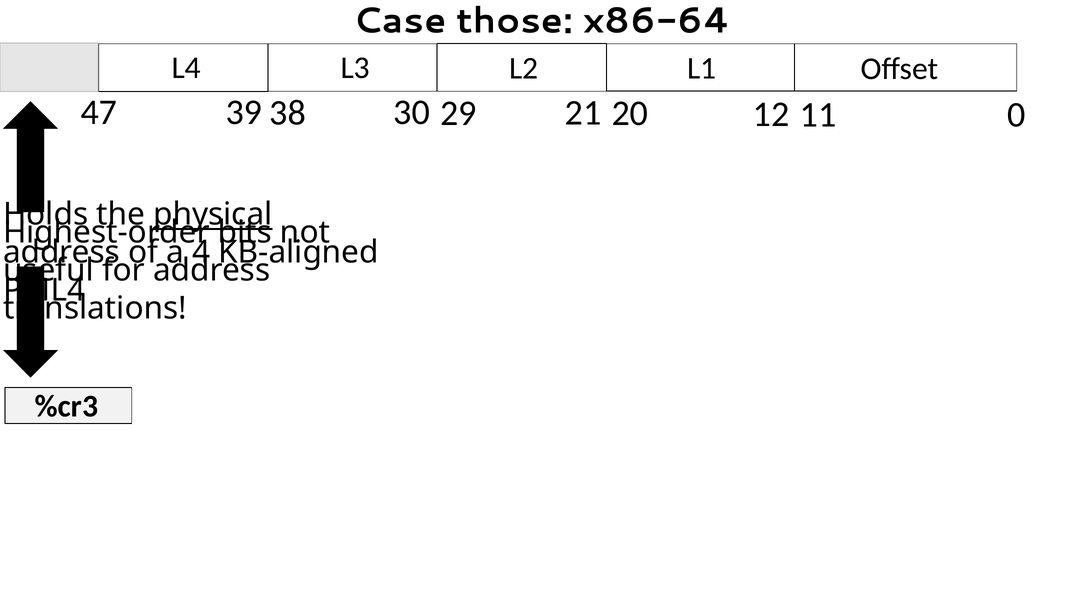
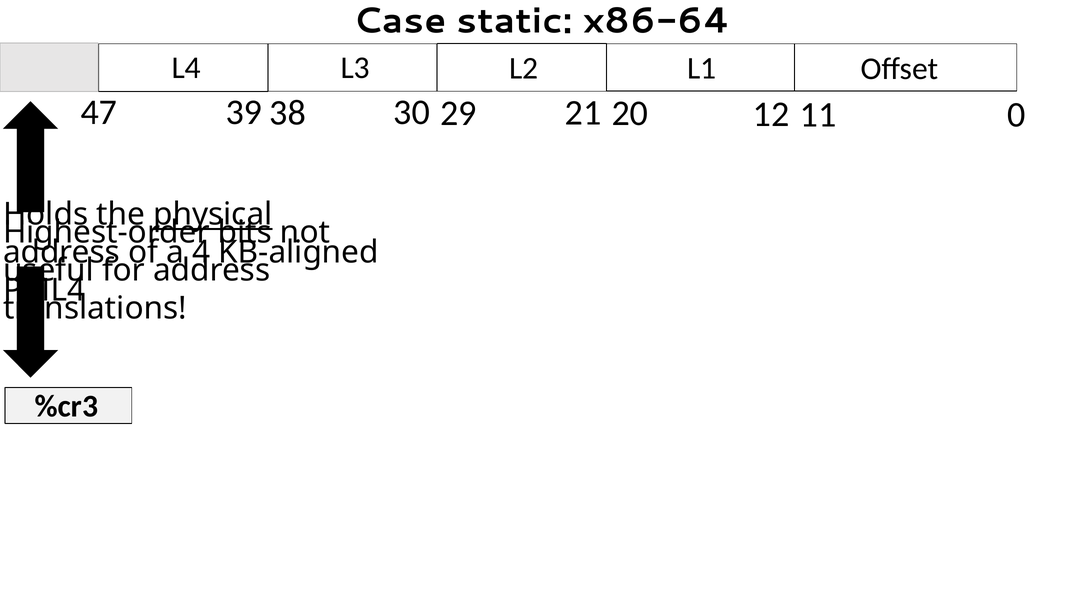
those: those -> static (515, 21)
